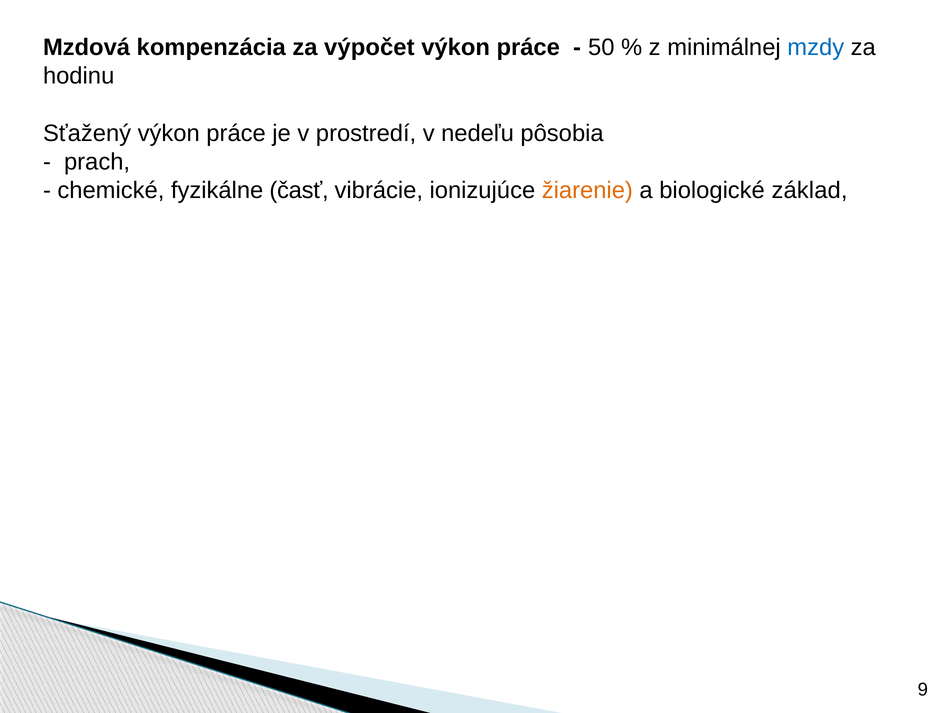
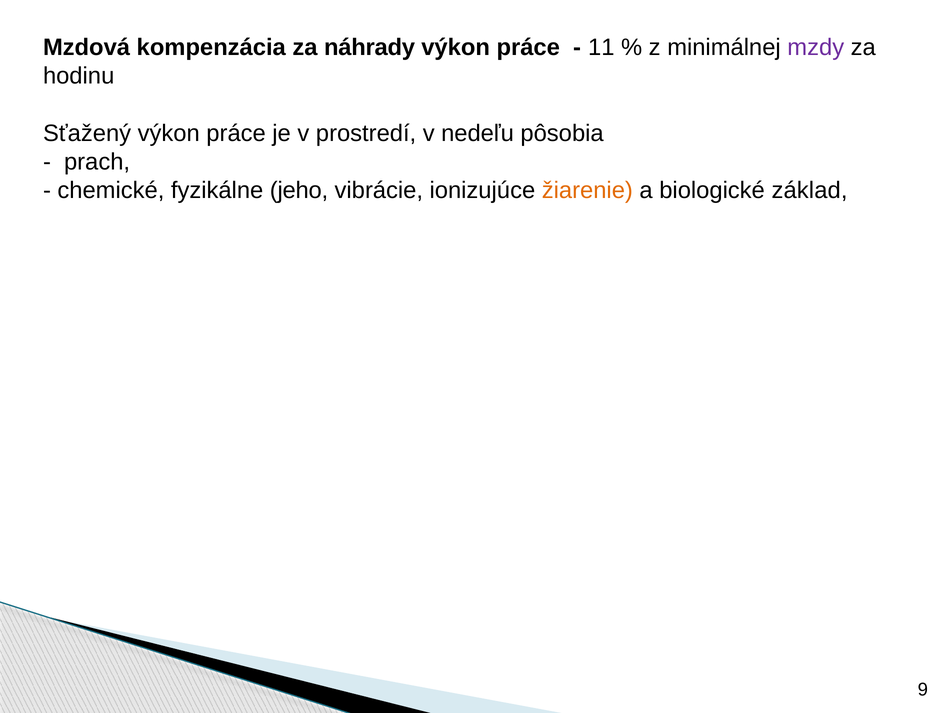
výpočet: výpočet -> náhrady (370, 48)
50: 50 -> 11 (601, 48)
mzdy colour: blue -> purple (816, 48)
časť: časť -> jeho (299, 190)
